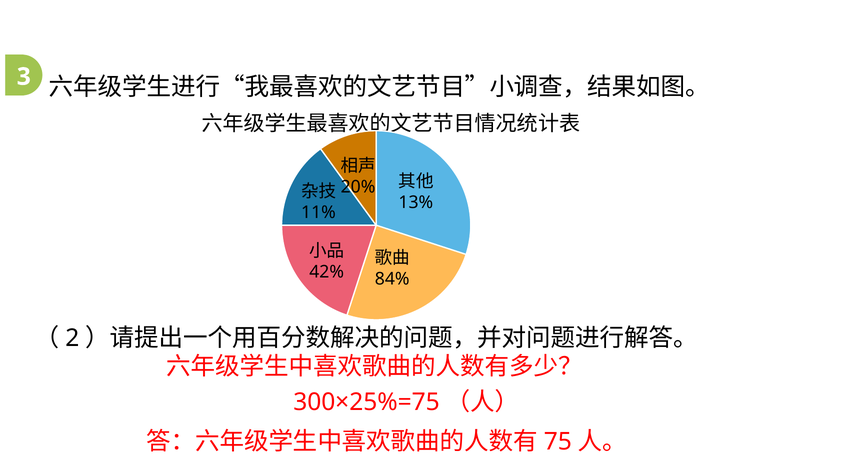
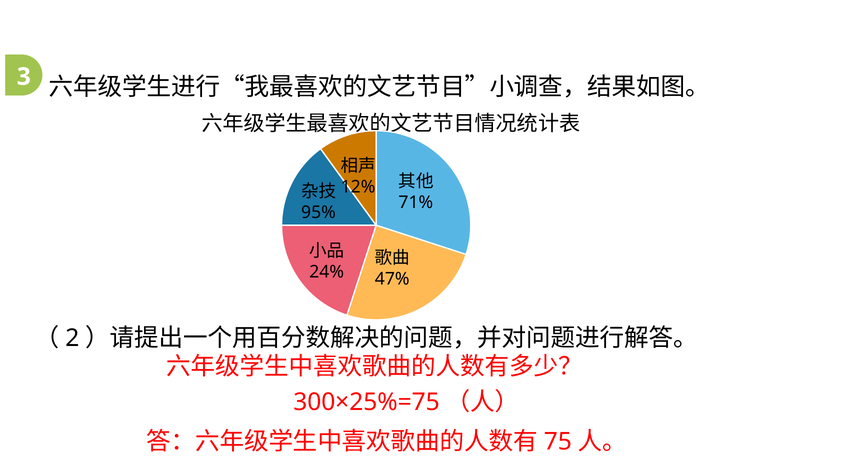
20%: 20% -> 12% (358, 187)
13%: 13% -> 71% (416, 202)
11%: 11% -> 95% (318, 213)
42%: 42% -> 24% (327, 272)
84%: 84% -> 47% (392, 279)
